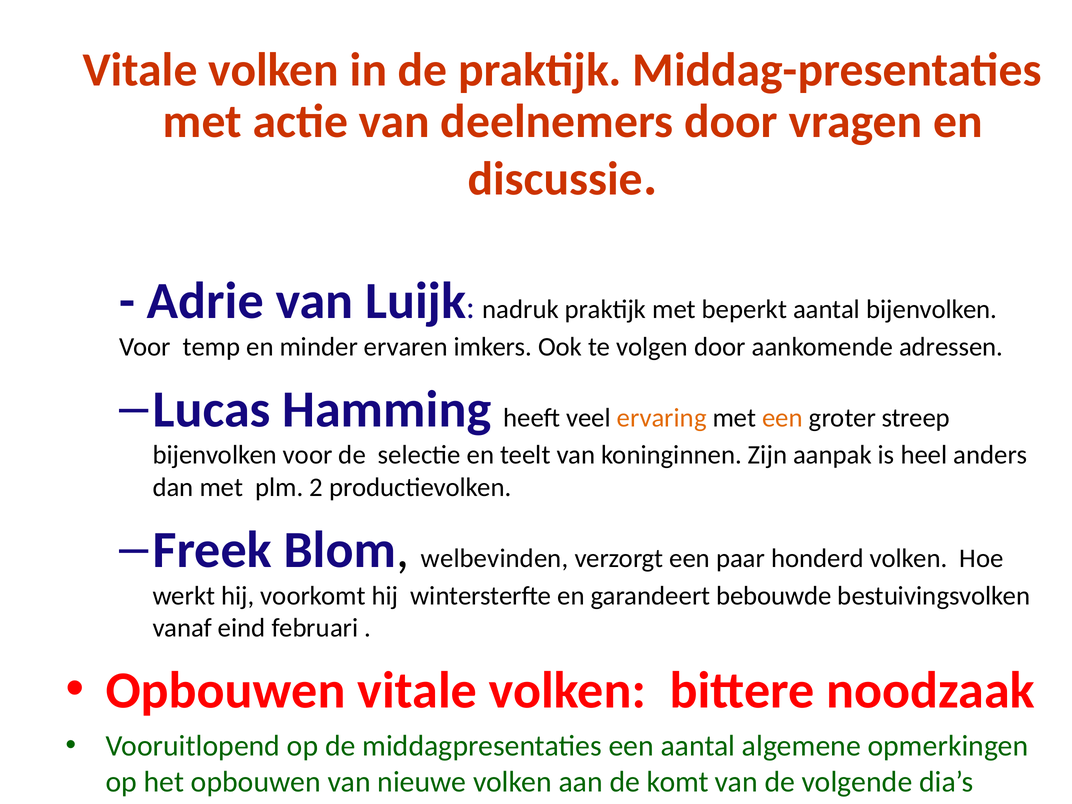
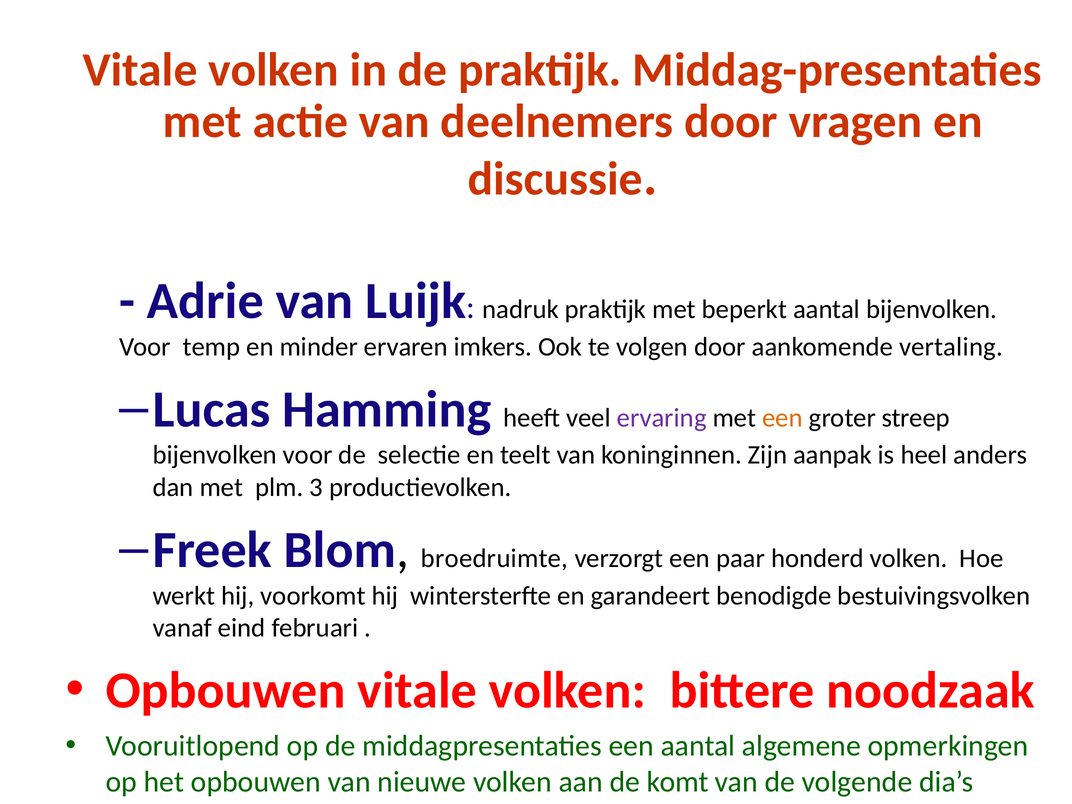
adressen: adressen -> vertaling (951, 347)
ervaring colour: orange -> purple (662, 418)
2: 2 -> 3 (316, 487)
welbevinden: welbevinden -> broedruimte (495, 558)
bebouwde: bebouwde -> benodigde (774, 596)
